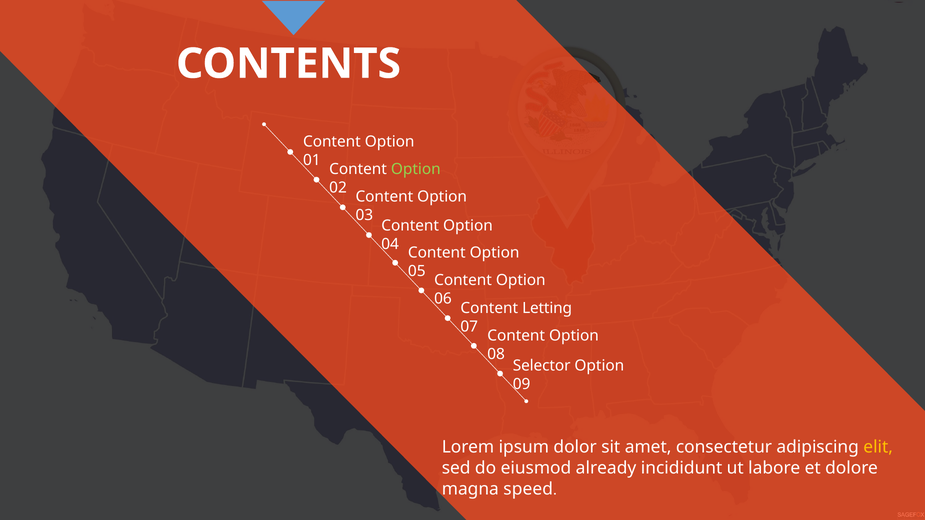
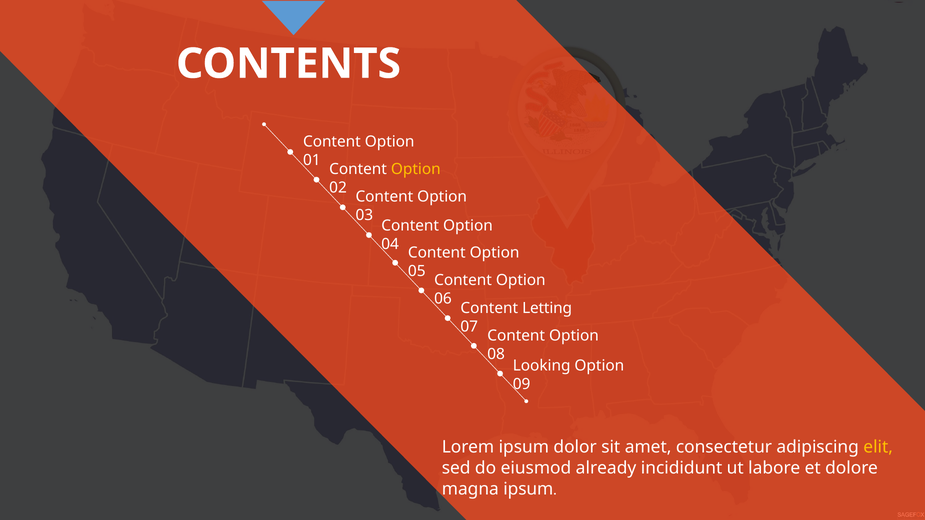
Option colour: light green -> yellow (416, 169)
Selector: Selector -> Looking (542, 366)
magna speed: speed -> ipsum (528, 489)
